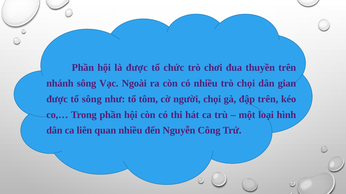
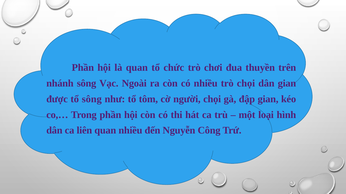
là được: được -> quan (137, 68)
đập trên: trên -> gian (268, 99)
